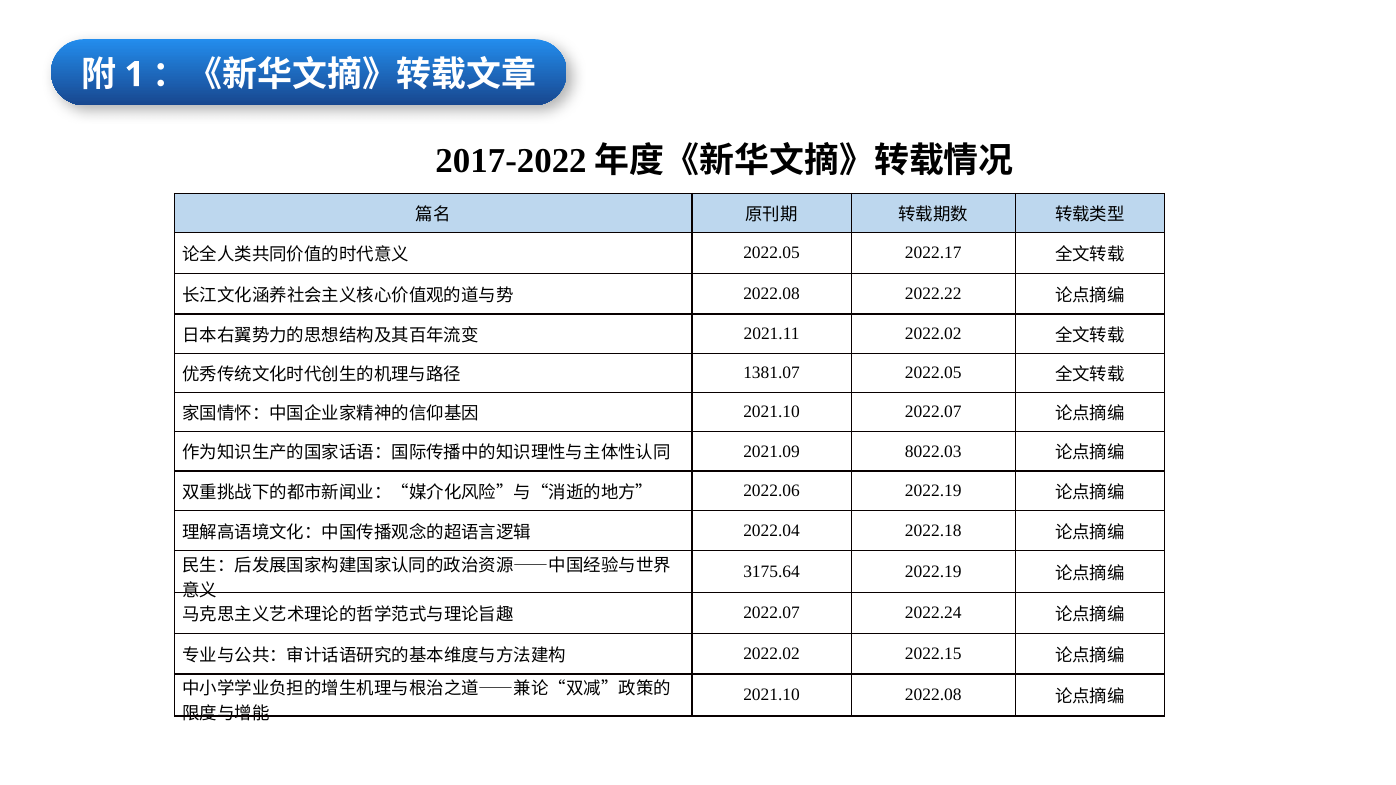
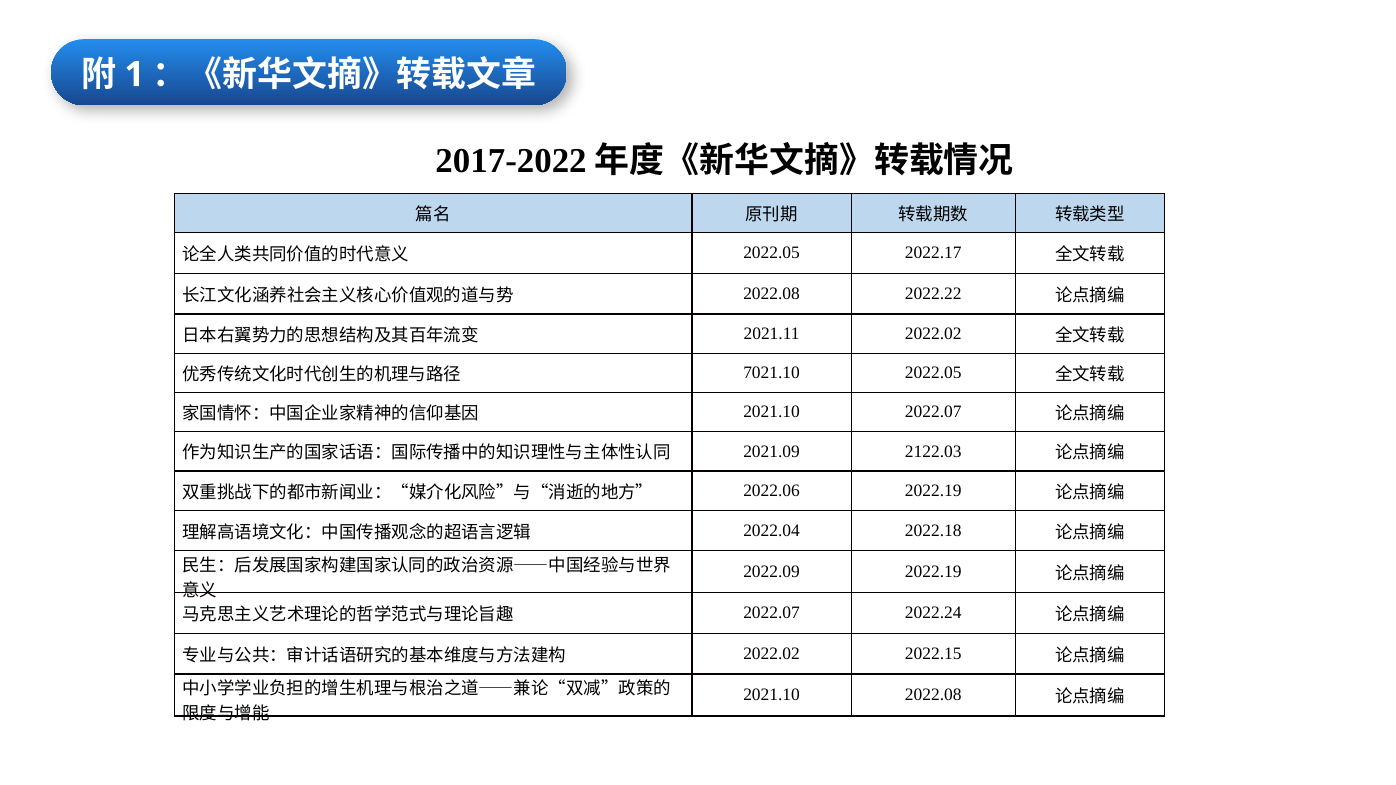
1381.07: 1381.07 -> 7021.10 (772, 373)
8022.03: 8022.03 -> 2122.03 (933, 452)
3175.64: 3175.64 -> 2022.09 (772, 572)
